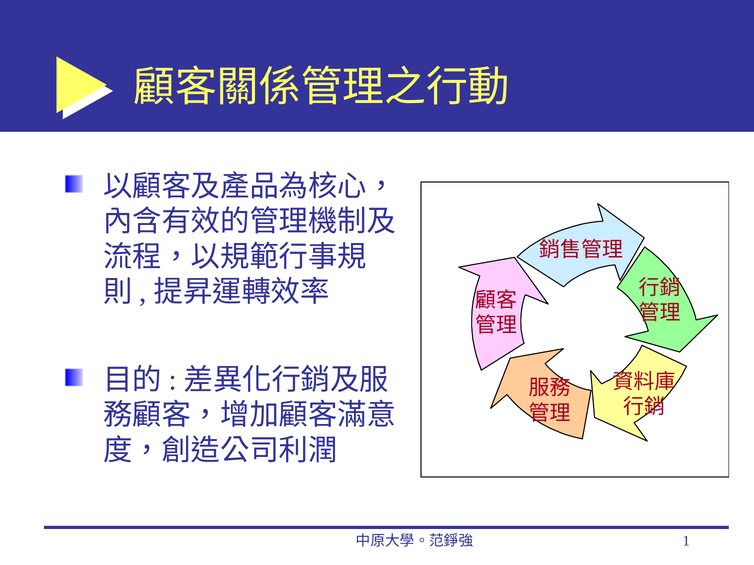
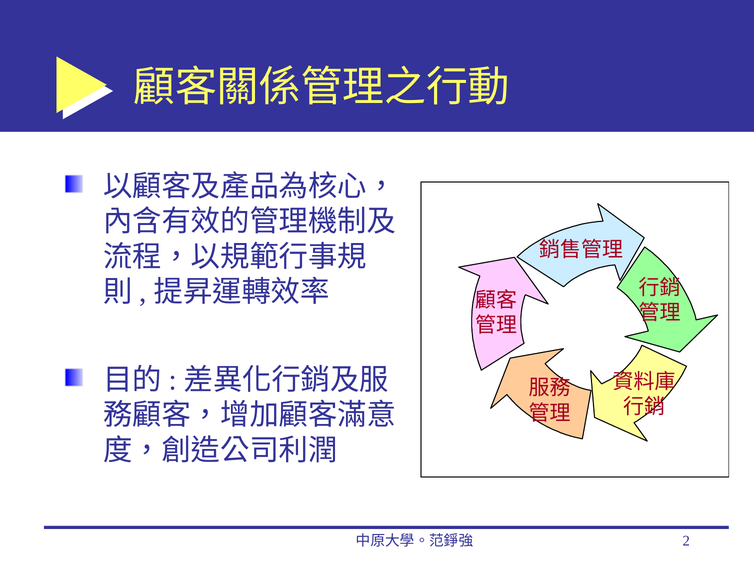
1: 1 -> 2 (686, 541)
